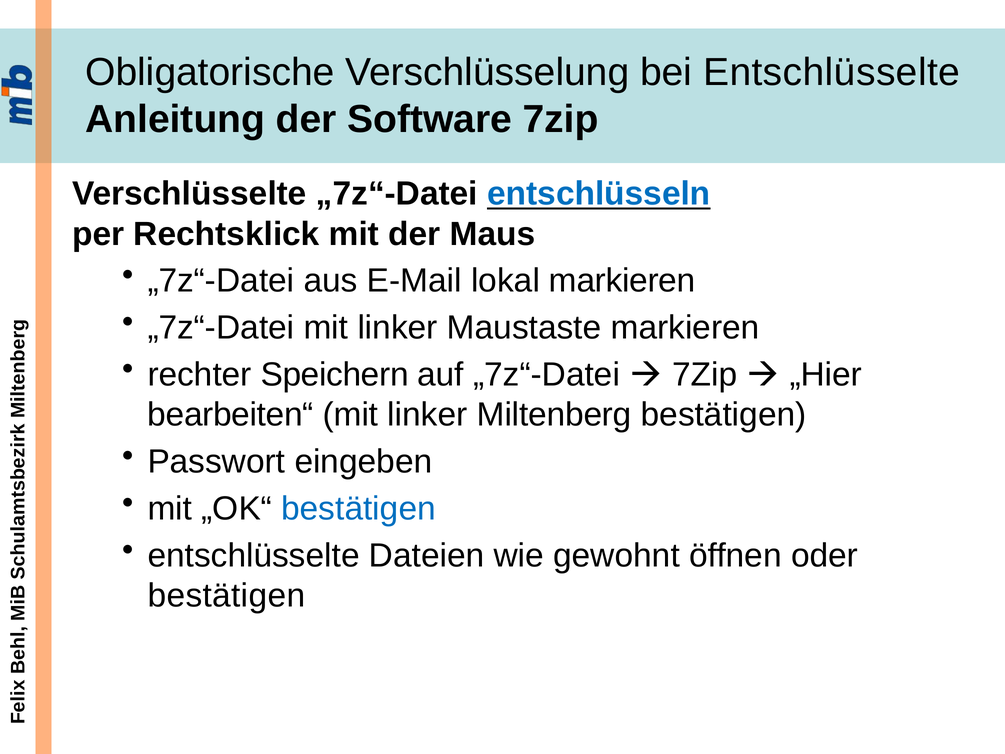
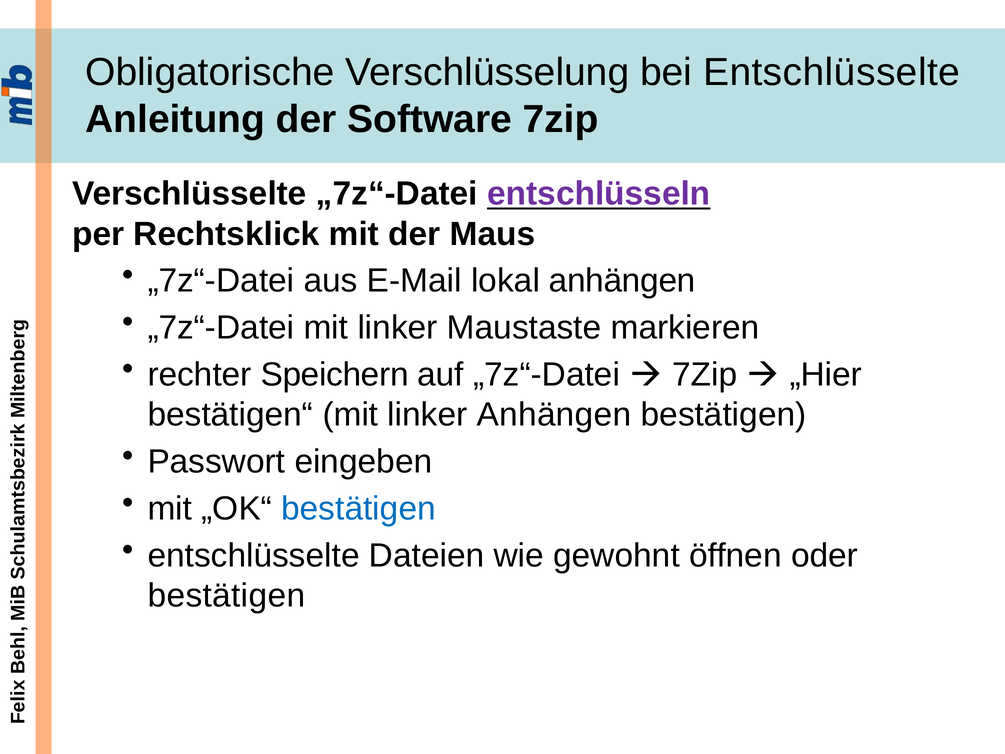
entschlüsseln colour: blue -> purple (599, 194)
lokal markieren: markieren -> anhängen (622, 281)
bearbeiten“: bearbeiten“ -> bestätigen“ (230, 415)
linker Miltenberg: Miltenberg -> Anhängen (554, 415)
